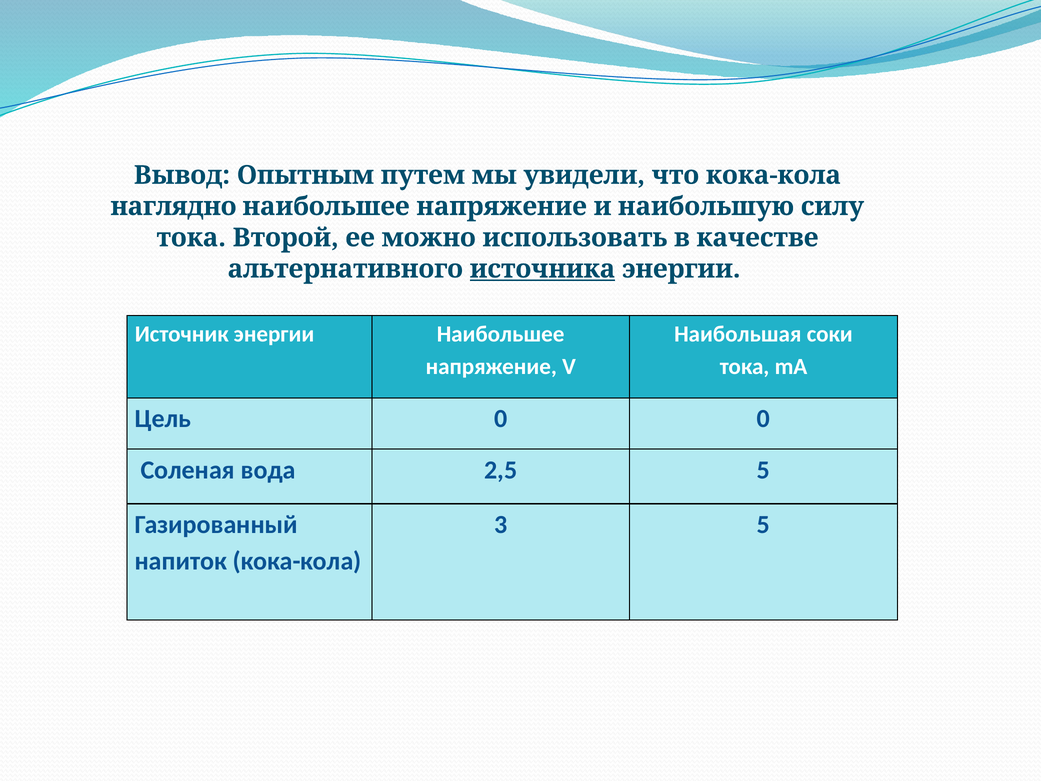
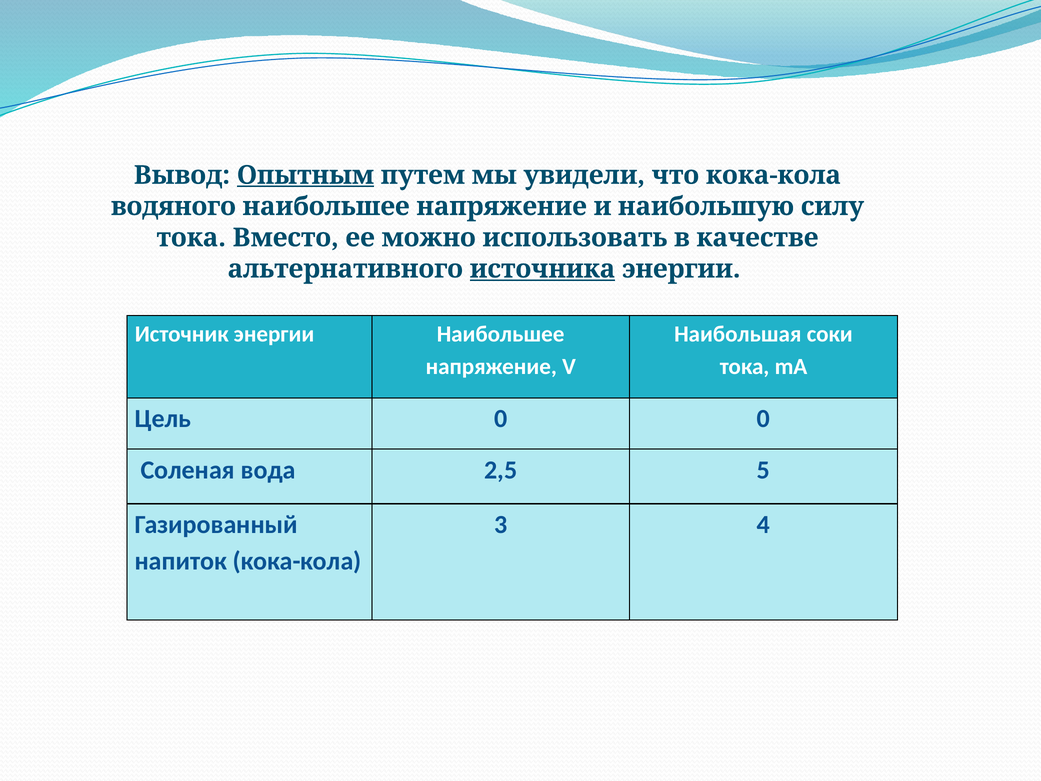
Опытным underline: none -> present (306, 175)
наглядно: наглядно -> водяного (173, 206)
Второй: Второй -> Вместо (286, 238)
3 5: 5 -> 4 (764, 525)
